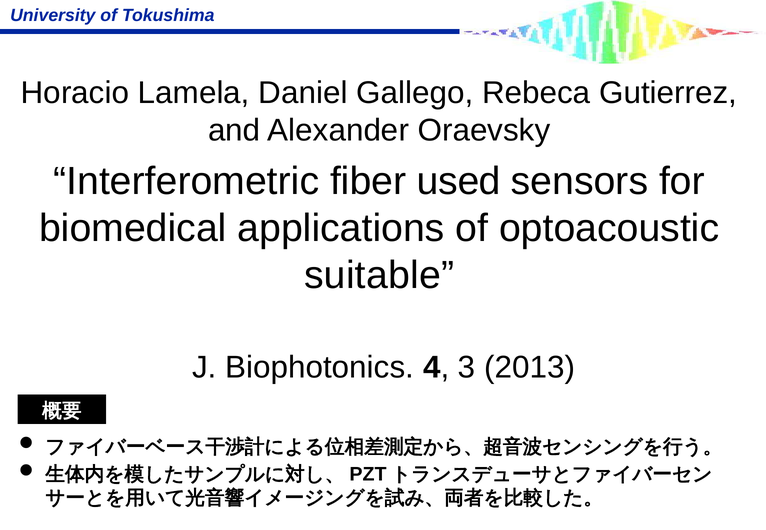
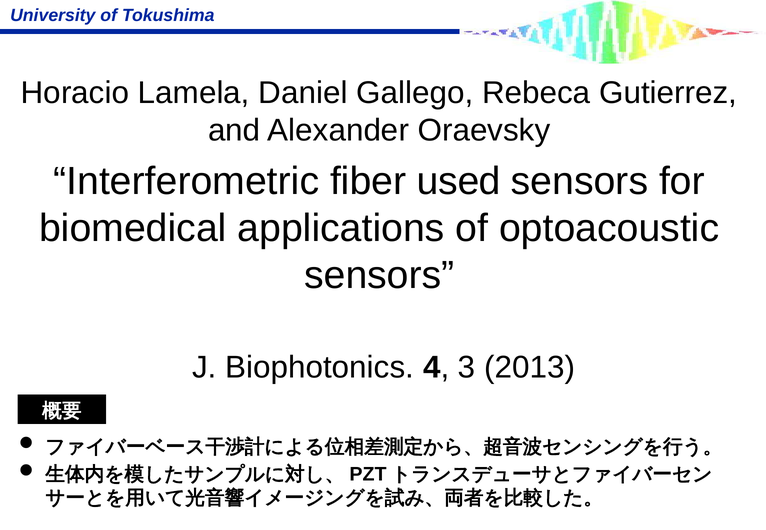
suitable: suitable -> sensors (379, 276)
